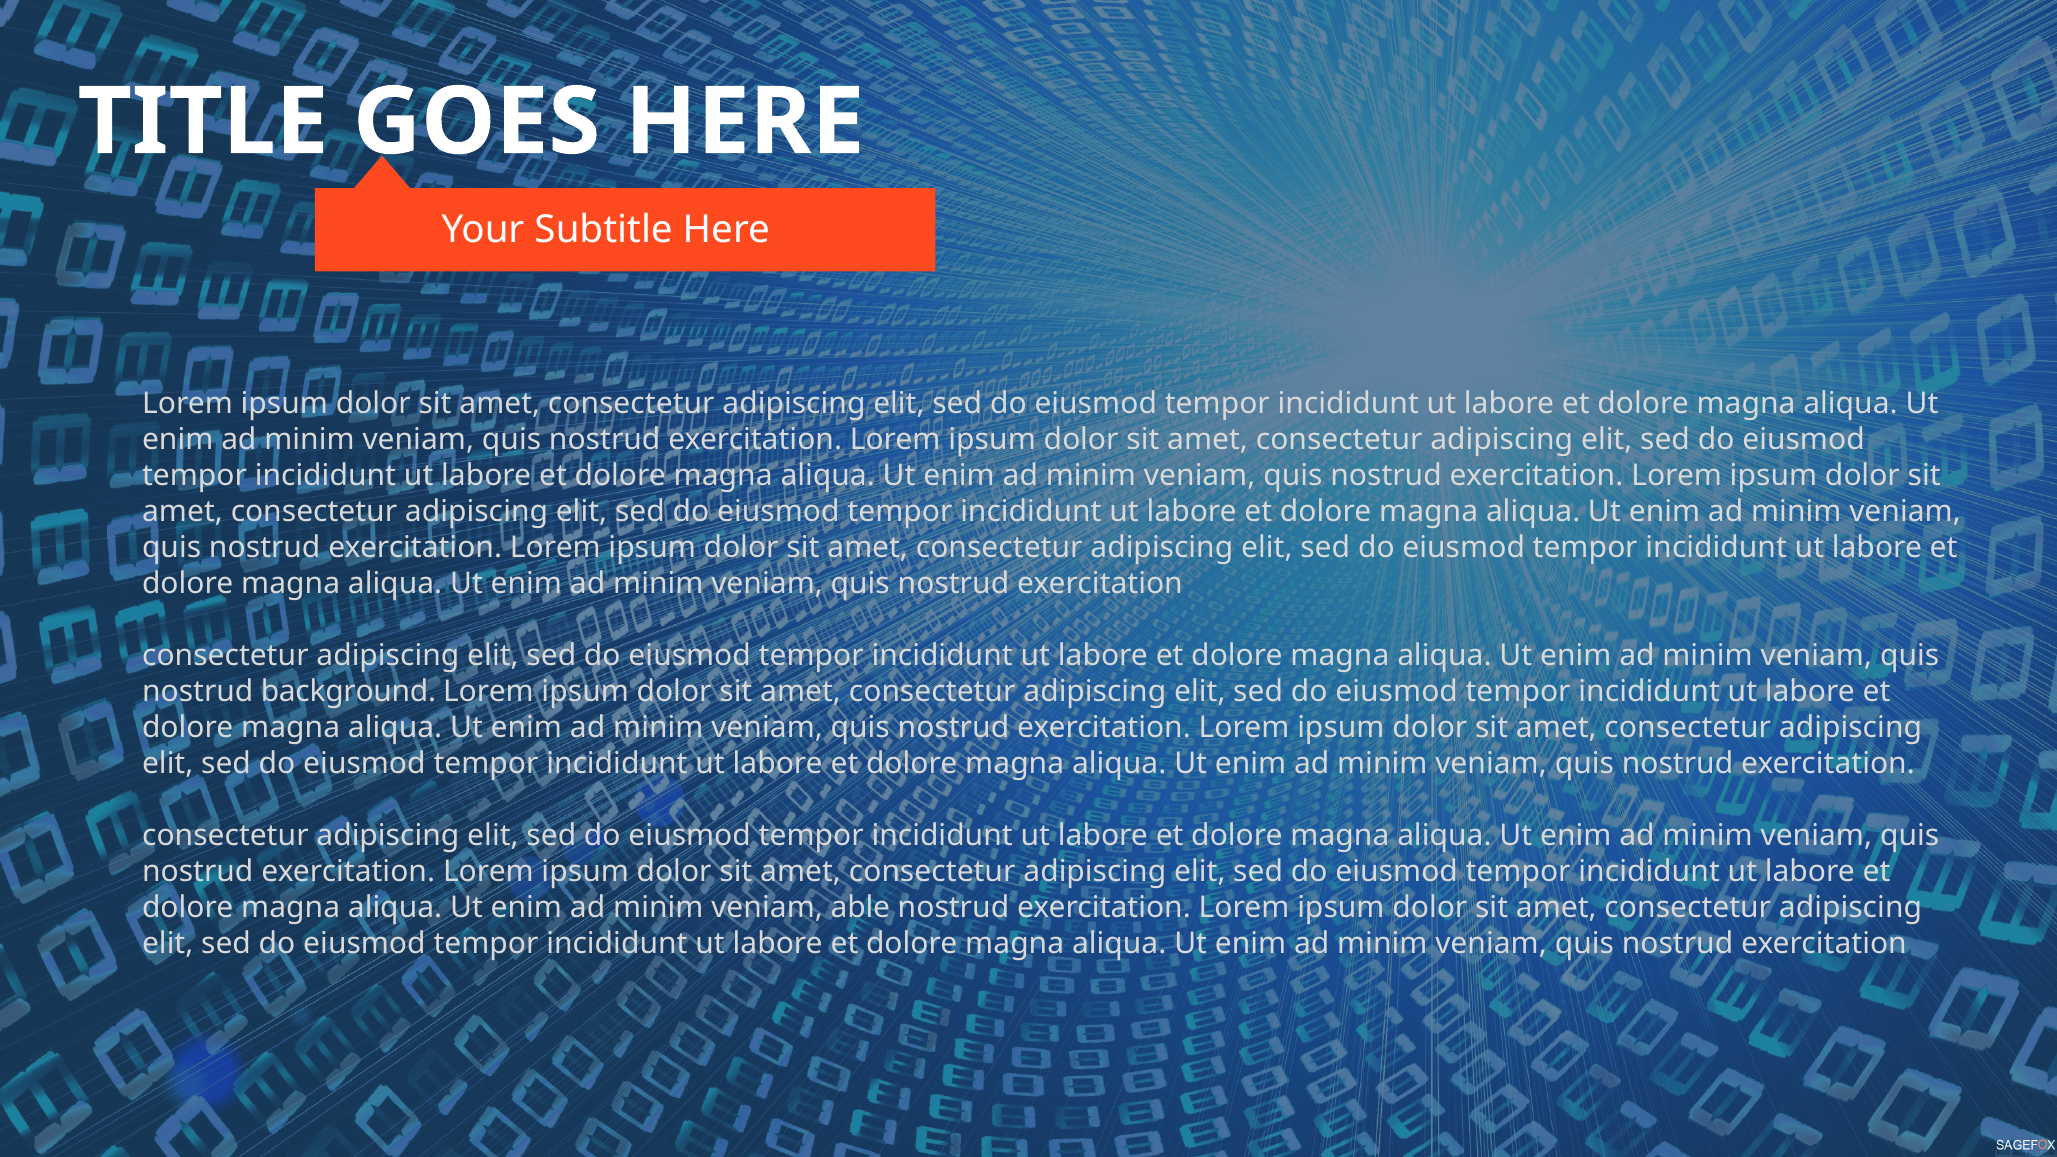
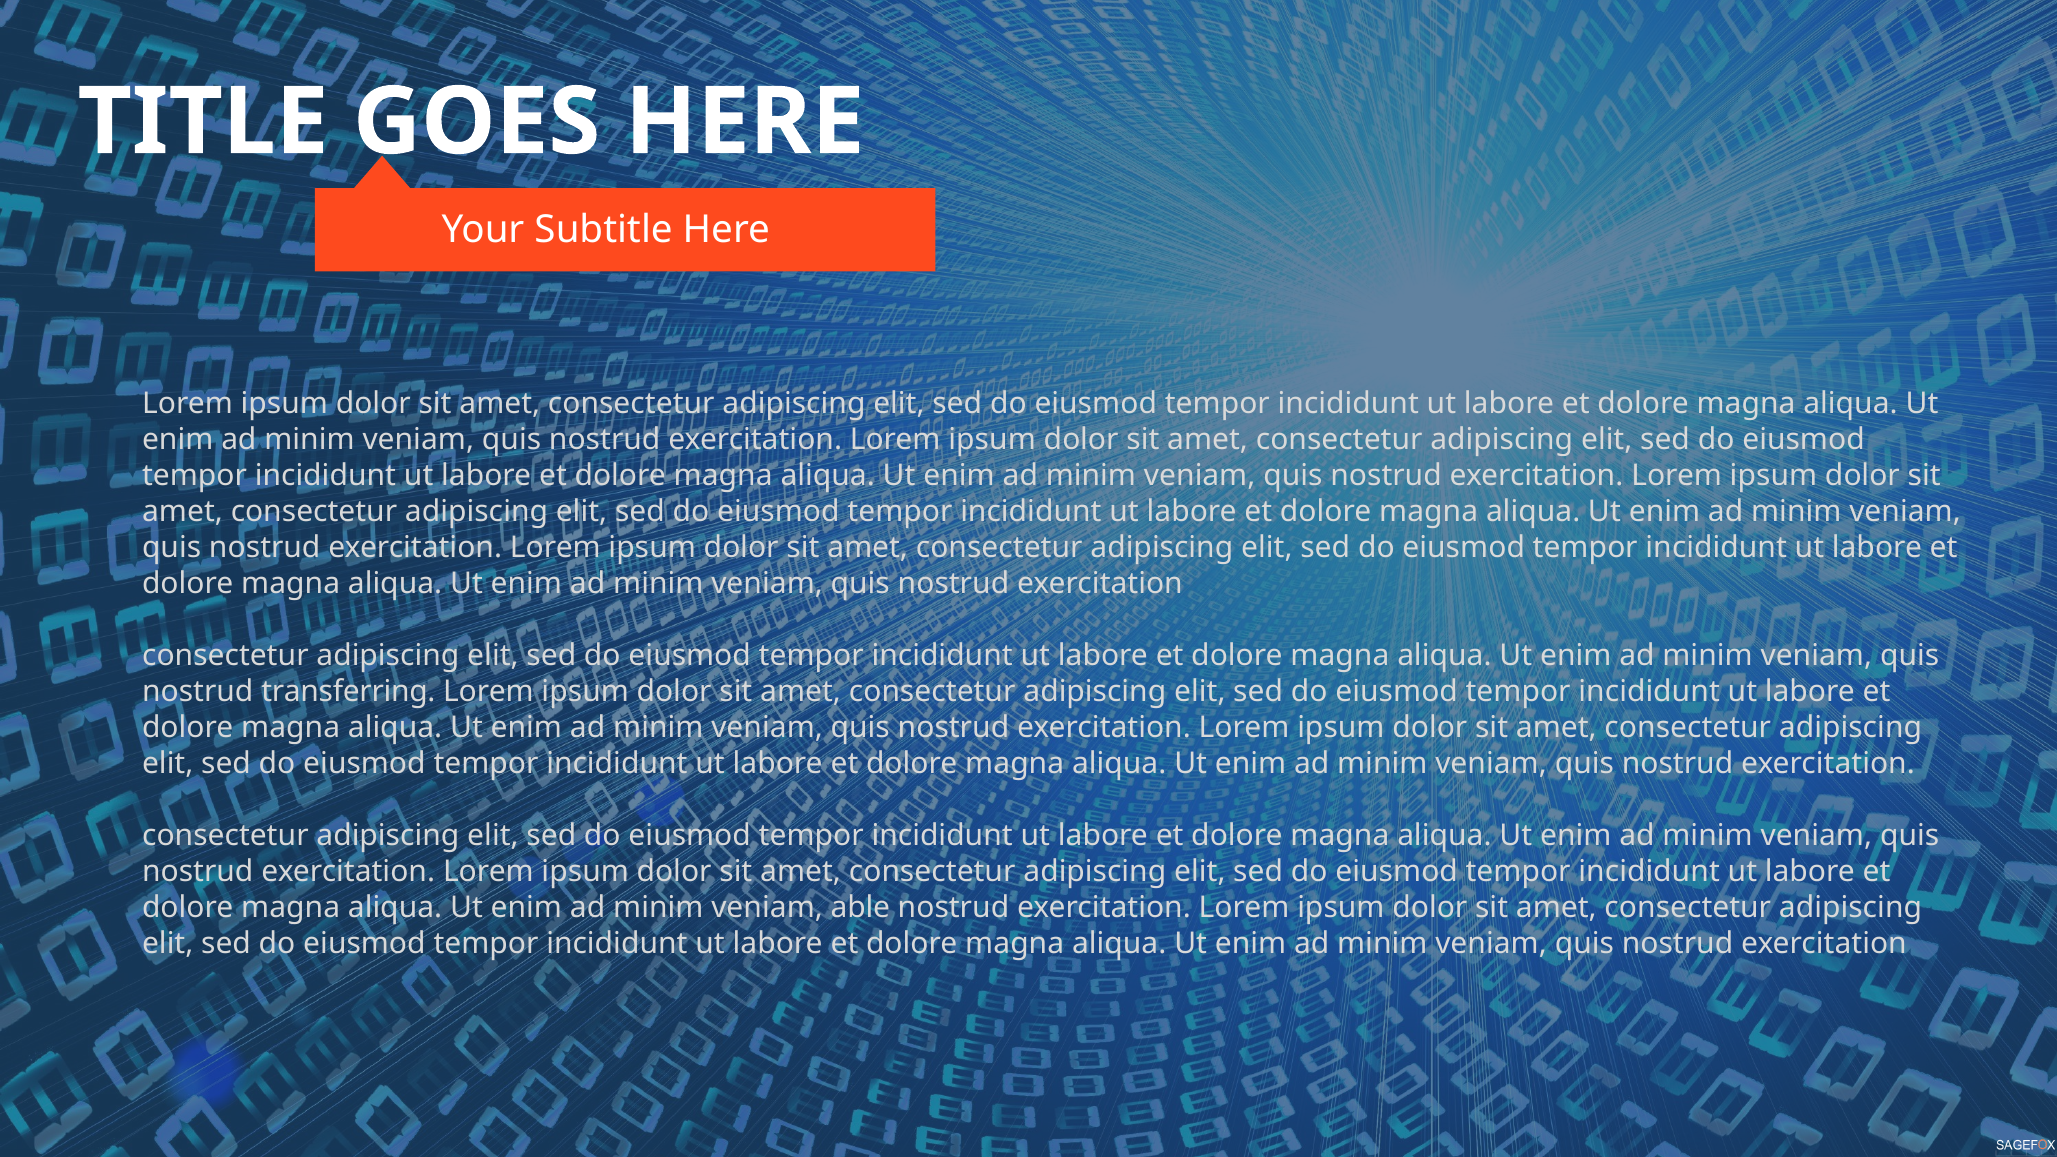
background: background -> transferring (348, 692)
